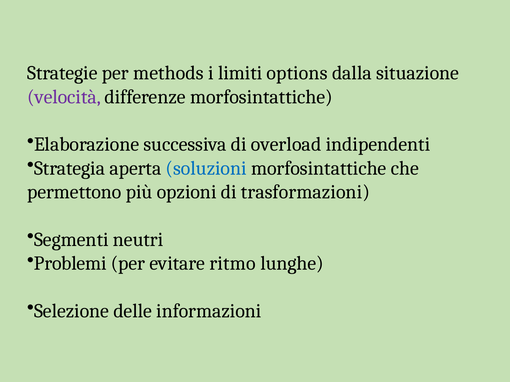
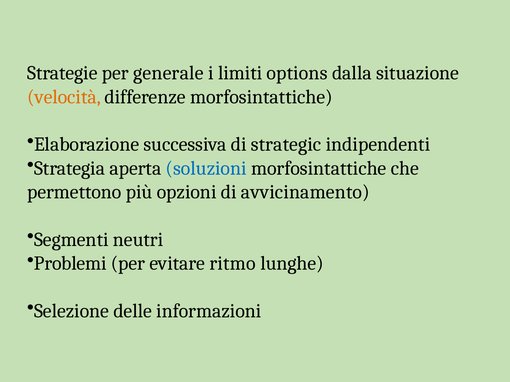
methods: methods -> generale (168, 73)
velocità colour: purple -> orange (64, 97)
overload: overload -> strategic (286, 145)
trasformazioni: trasformazioni -> avvicinamento (305, 192)
